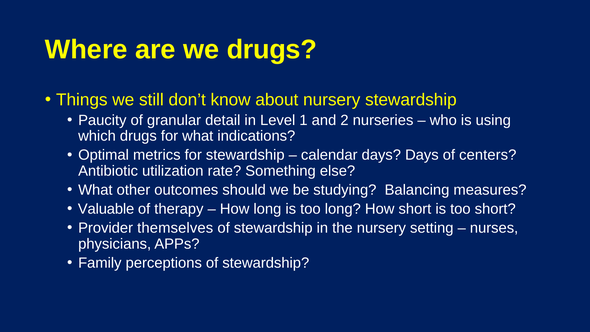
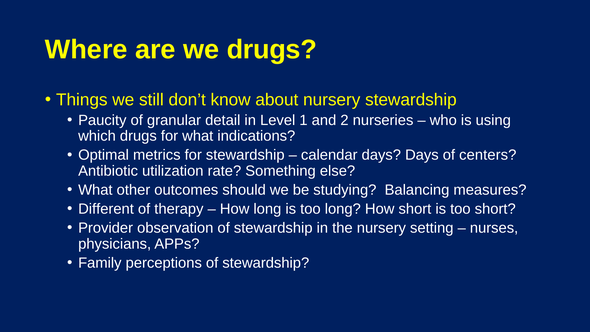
Valuable: Valuable -> Different (106, 209)
themselves: themselves -> observation (175, 228)
